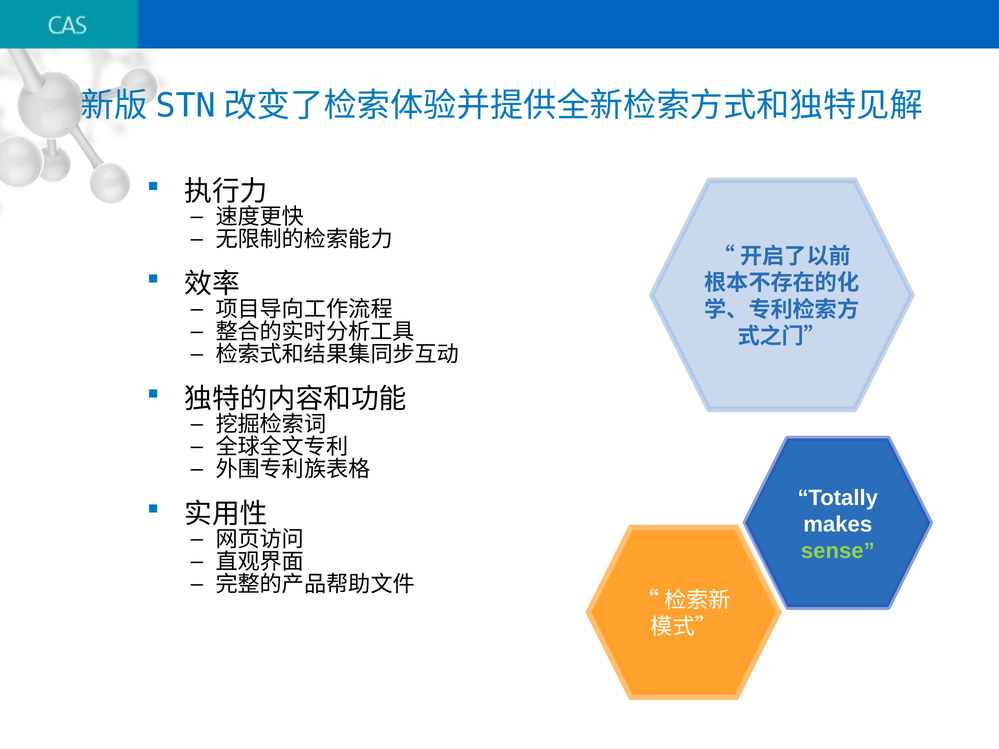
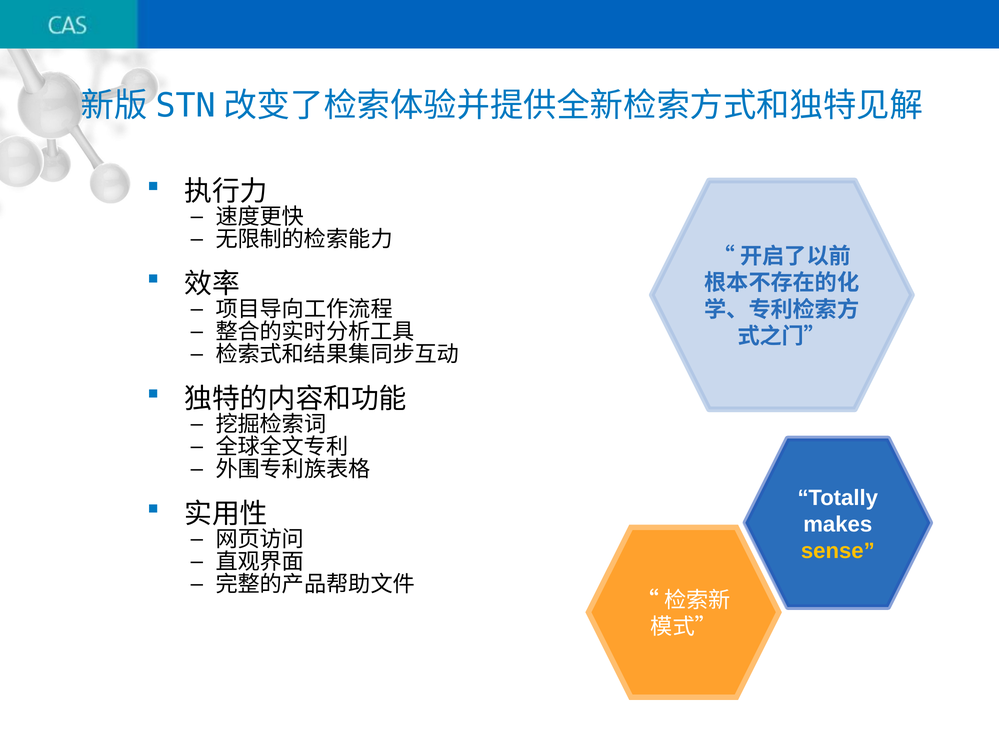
sense colour: light green -> yellow (838, 551)
